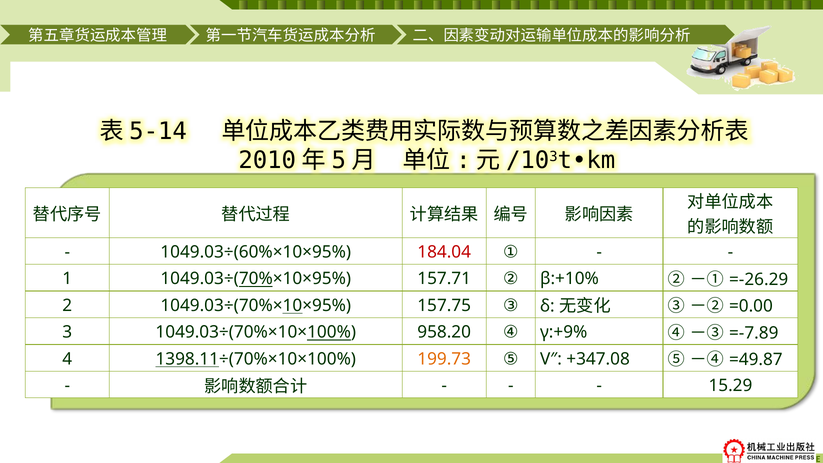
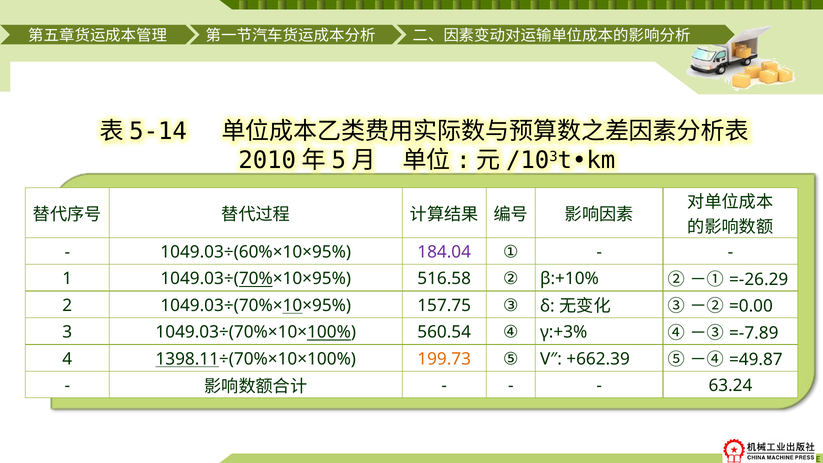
184.04 colour: red -> purple (444, 252)
157.71: 157.71 -> 516.58 (444, 279)
958.20: 958.20 -> 560.54 (444, 332)
γ:+9%: γ:+9% -> γ:+3% (564, 332)
+347.08: +347.08 -> +662.39 (598, 359)
15.29: 15.29 -> 63.24 (730, 386)
